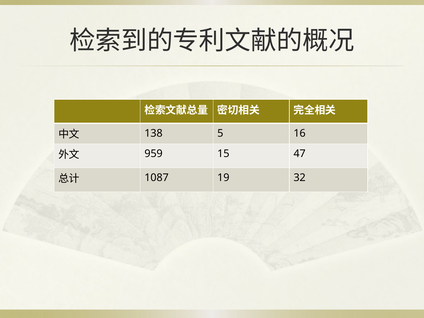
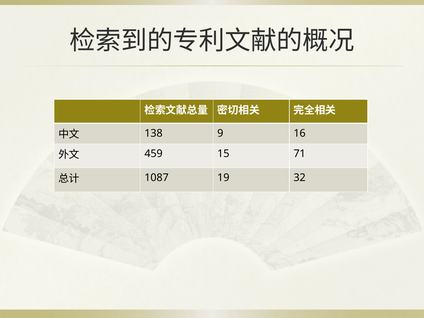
5: 5 -> 9 (220, 133)
959: 959 -> 459 (154, 154)
47: 47 -> 71 (300, 154)
